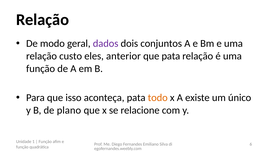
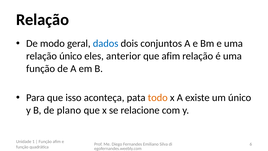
dados colour: purple -> blue (106, 43)
relação custo: custo -> único (71, 56)
que pata: pata -> afim (171, 56)
